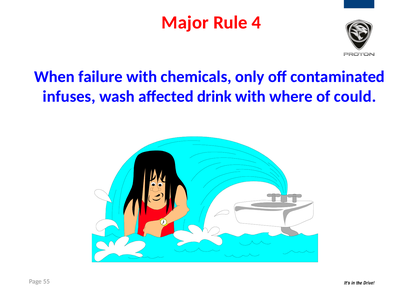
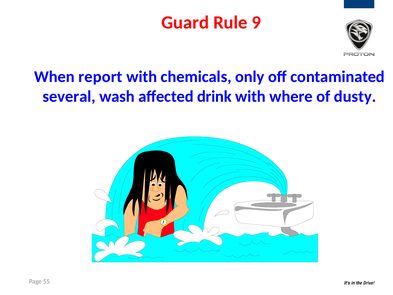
Major: Major -> Guard (185, 22)
4: 4 -> 9 (256, 22)
failure: failure -> report (100, 77)
infuses: infuses -> several (69, 96)
could: could -> dusty (355, 96)
